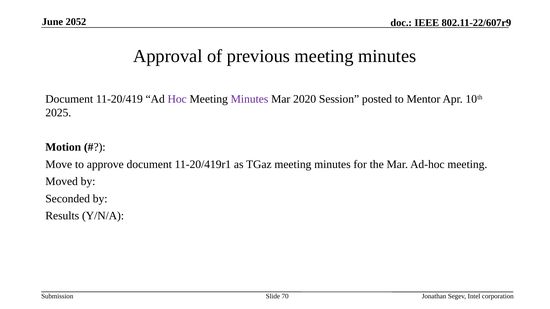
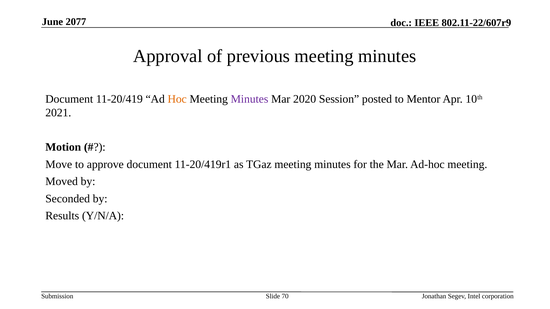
2052: 2052 -> 2077 (76, 22)
Hoc colour: purple -> orange (177, 99)
2025: 2025 -> 2021 (58, 113)
